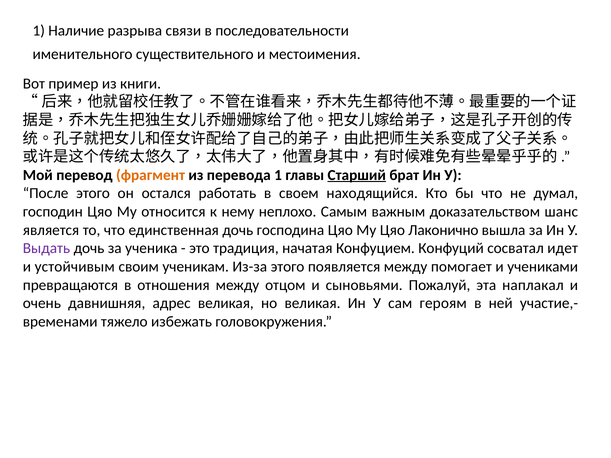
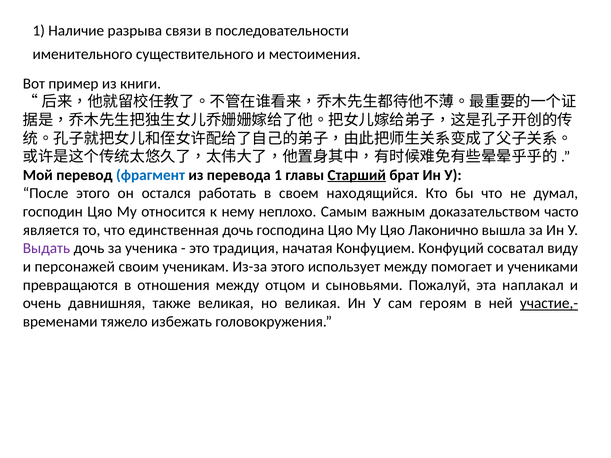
фрагмент colour: orange -> blue (150, 175)
шанс: шанс -> часто (561, 212)
идет: идет -> виду (563, 249)
устойчивым: устойчивым -> персонажей (75, 267)
появляется: появляется -> использует (344, 267)
адрес: адрес -> также (172, 304)
участие,- underline: none -> present (549, 304)
